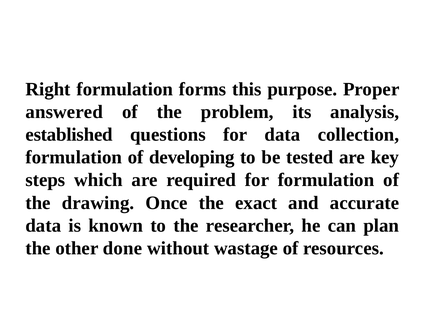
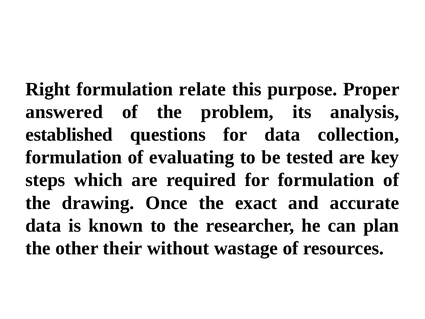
forms: forms -> relate (202, 89)
developing: developing -> evaluating (192, 157)
done: done -> their (123, 248)
